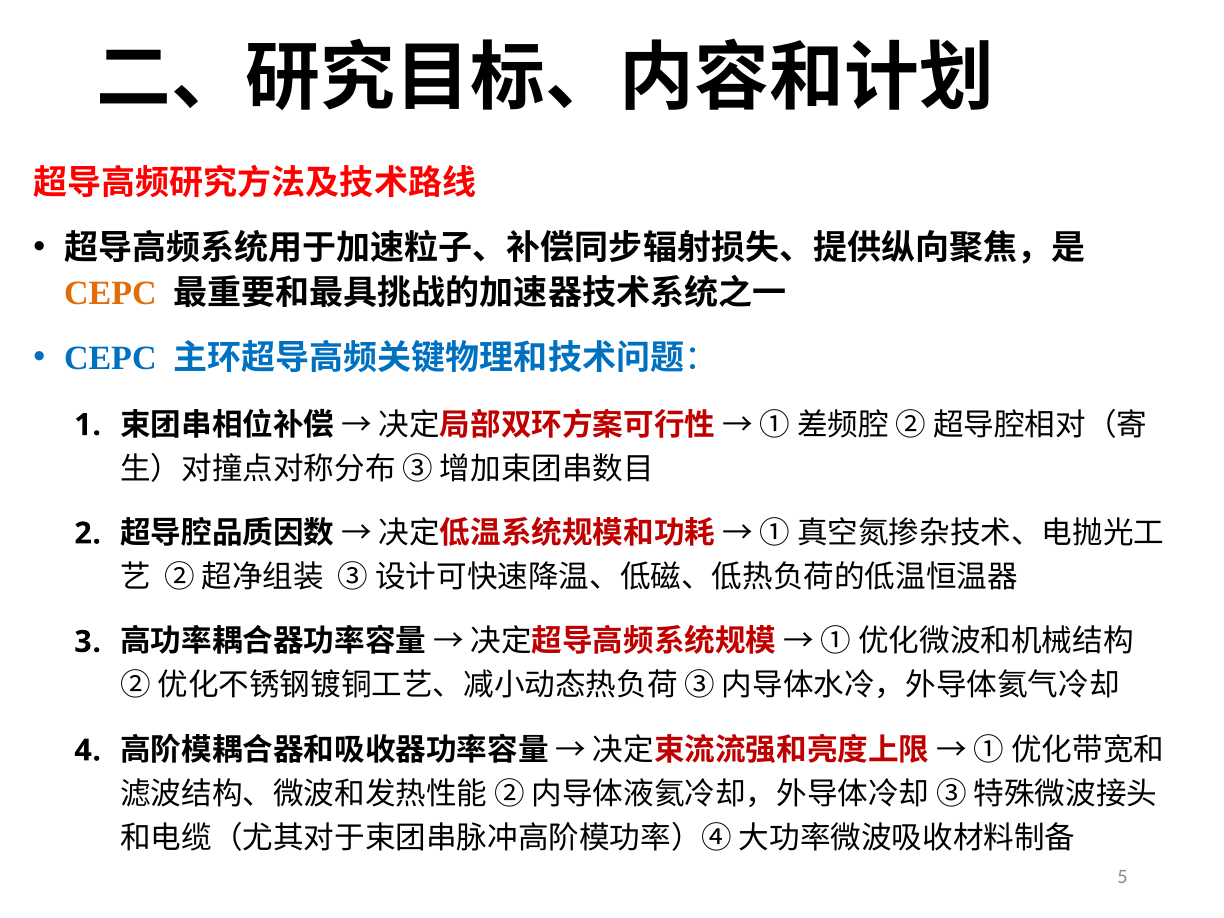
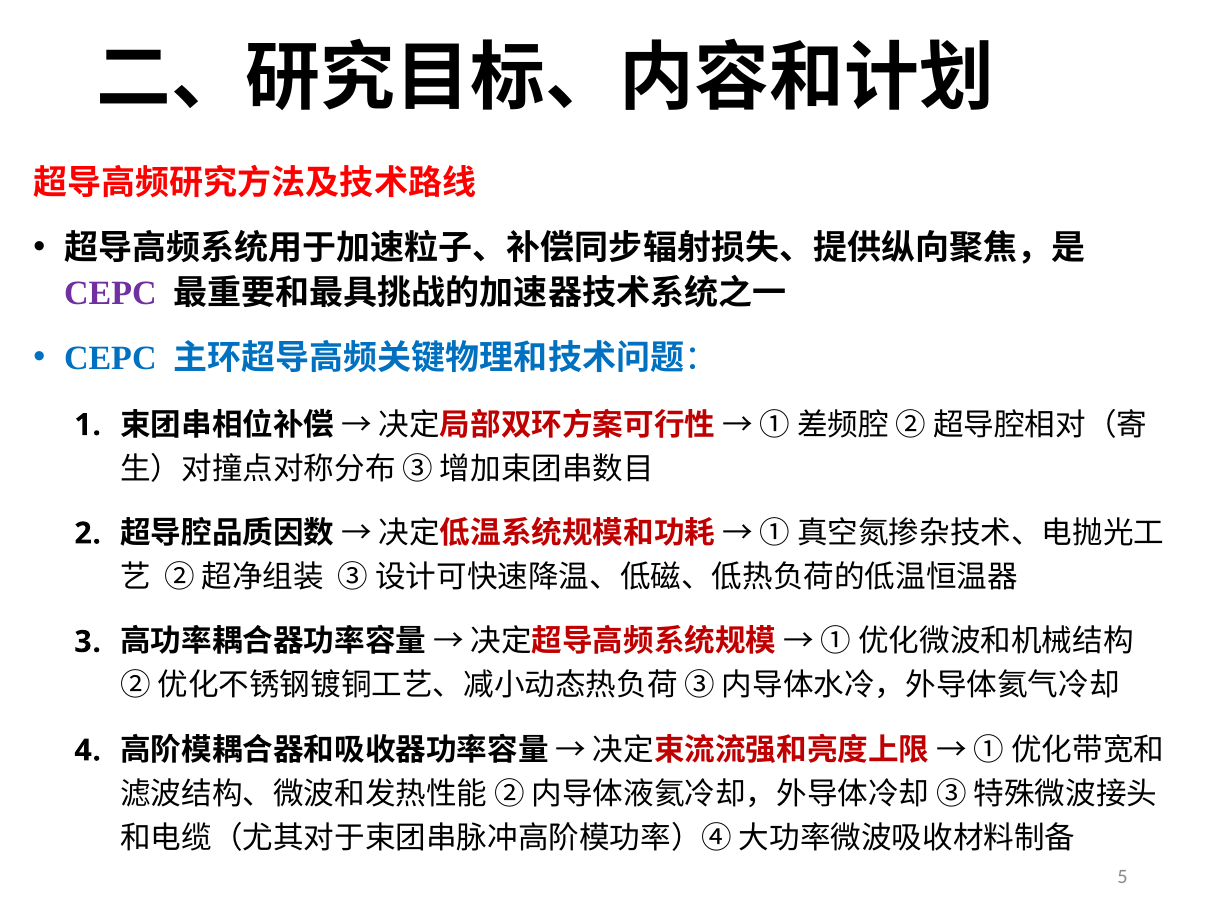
CEPC colour: orange -> purple (110, 293)
